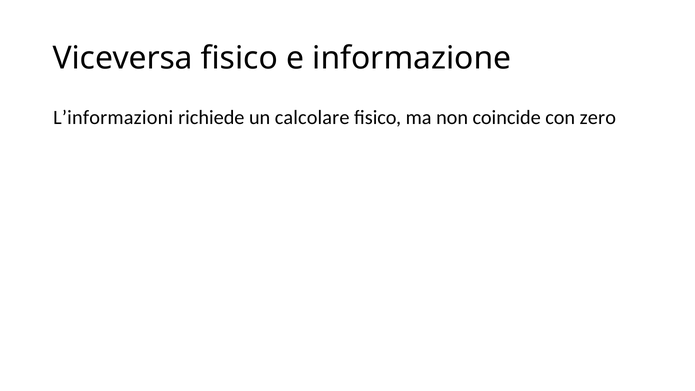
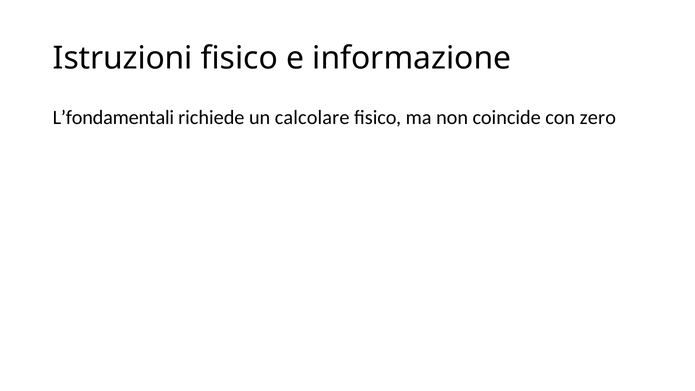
Viceversa: Viceversa -> Istruzioni (123, 58)
L’informazioni: L’informazioni -> L’fondamentali (113, 118)
